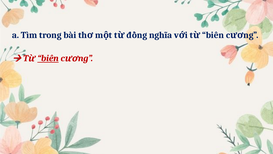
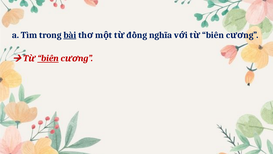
bài underline: none -> present (70, 35)
